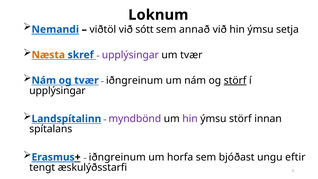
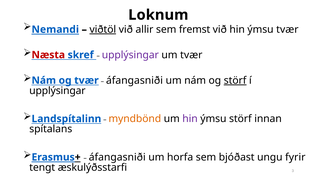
viðtöl underline: none -> present (103, 29)
sótt: sótt -> allir (144, 29)
annað: annað -> fremst (195, 29)
ýmsu setja: setja -> tvær (287, 29)
Næsta colour: orange -> red (48, 55)
iðngreinum: iðngreinum -> áfangasniði (134, 80)
myndbönd colour: purple -> orange (135, 119)
iðngreinum: iðngreinum -> áfangasniði (117, 157)
eftir: eftir -> fyrir (295, 157)
